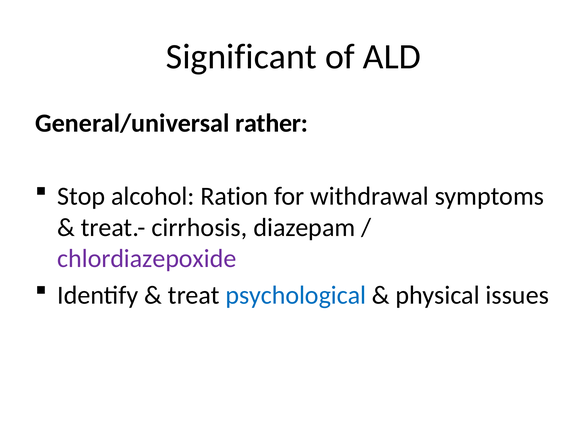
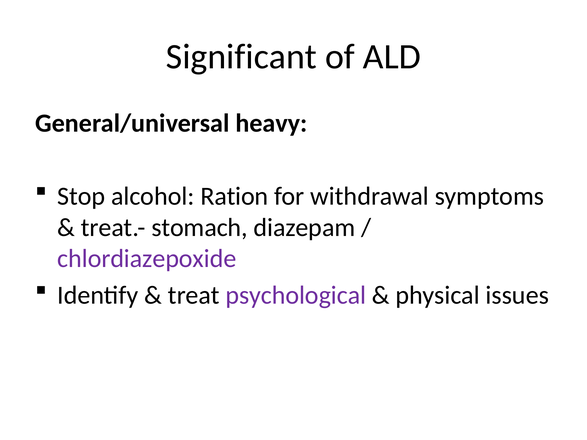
rather: rather -> heavy (271, 123)
cirrhosis: cirrhosis -> stomach (200, 228)
psychological colour: blue -> purple (296, 295)
